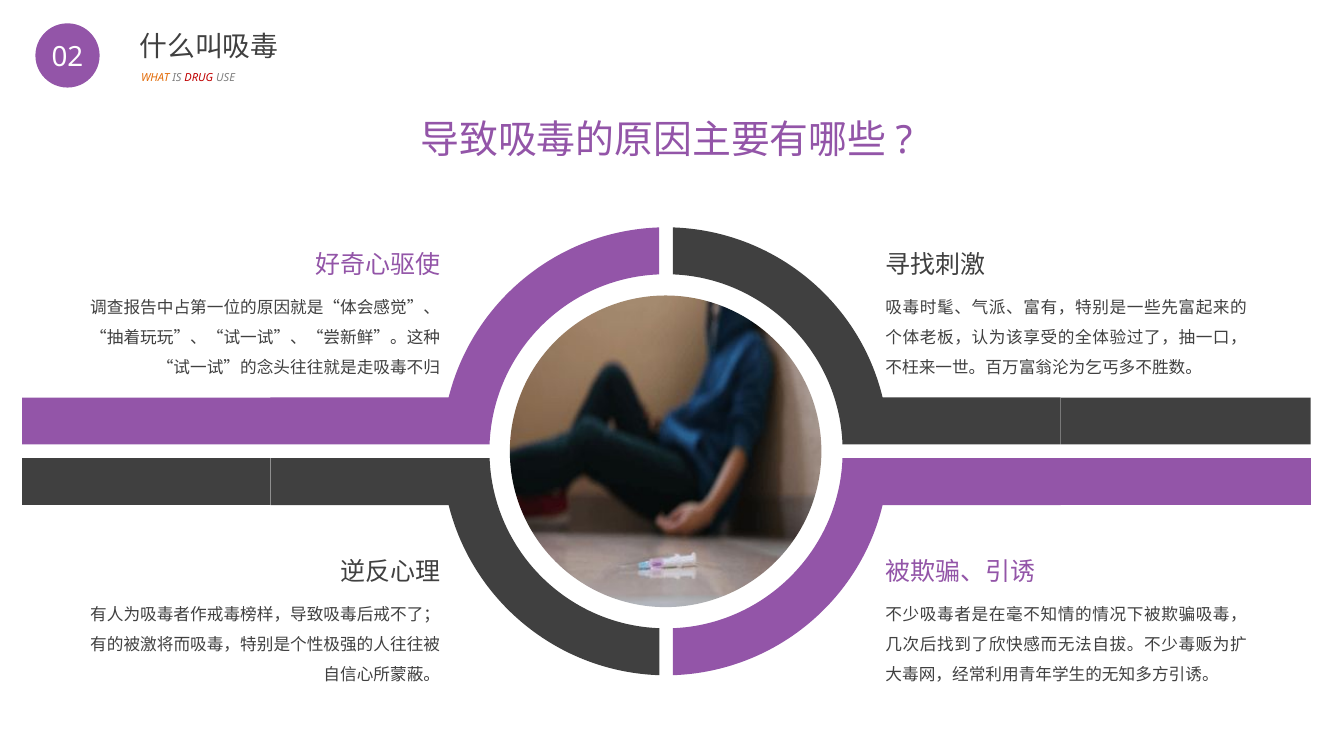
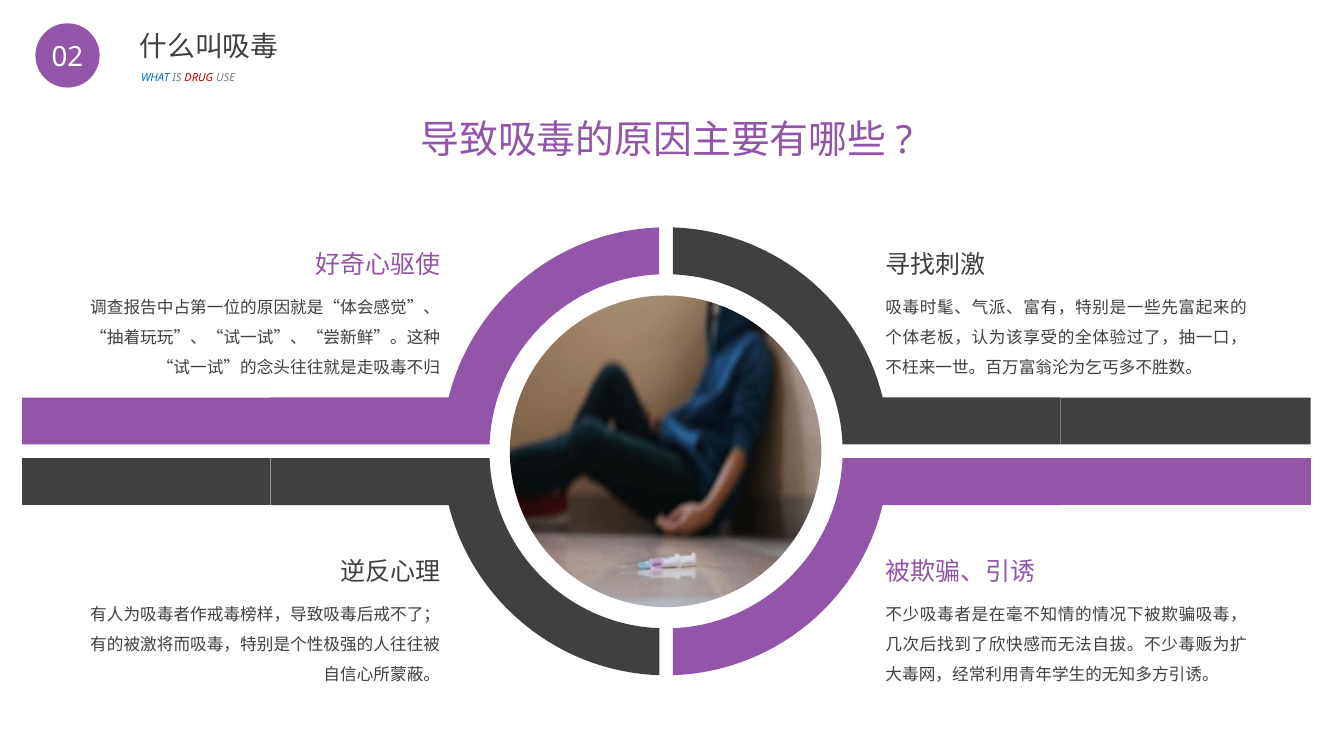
WHAT colour: orange -> blue (155, 77)
